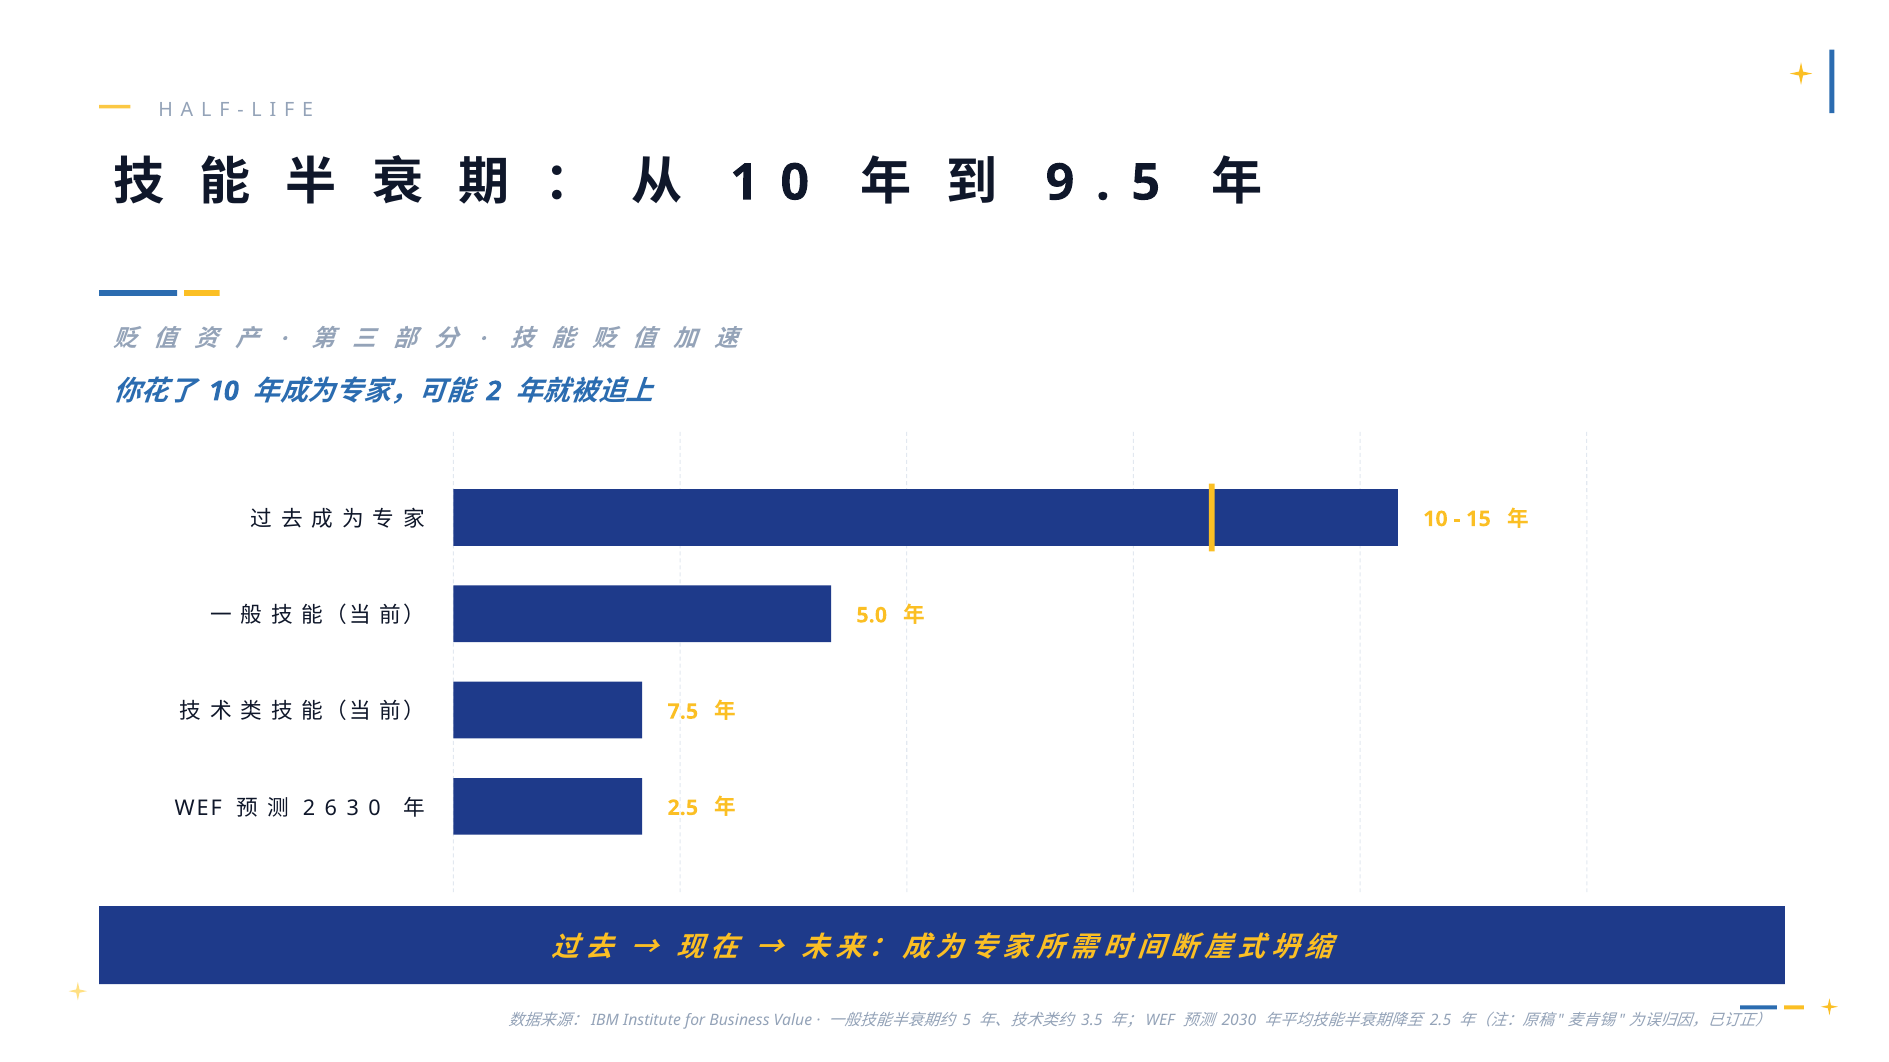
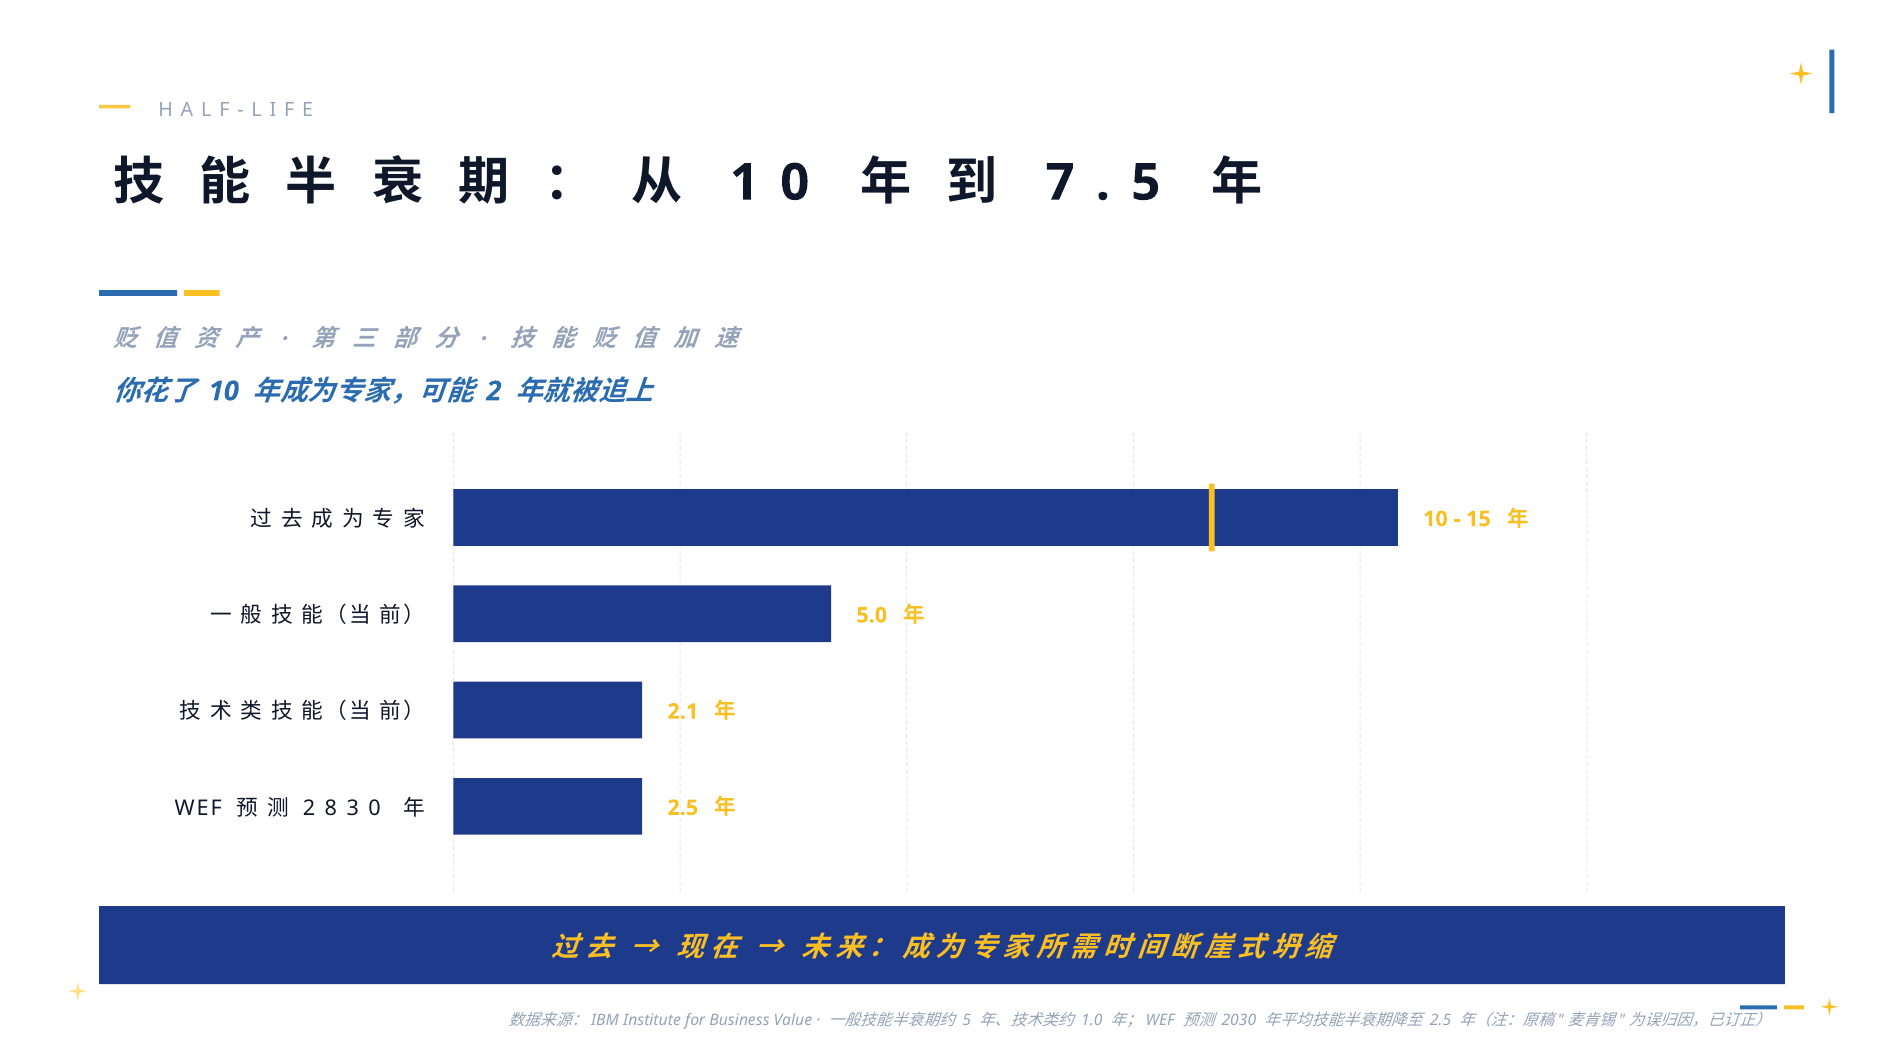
9: 9 -> 7 (1060, 183)
7.5: 7.5 -> 2.1 (683, 712)
2 6: 6 -> 8 (331, 808)
3.5: 3.5 -> 1.0 (1092, 1021)
